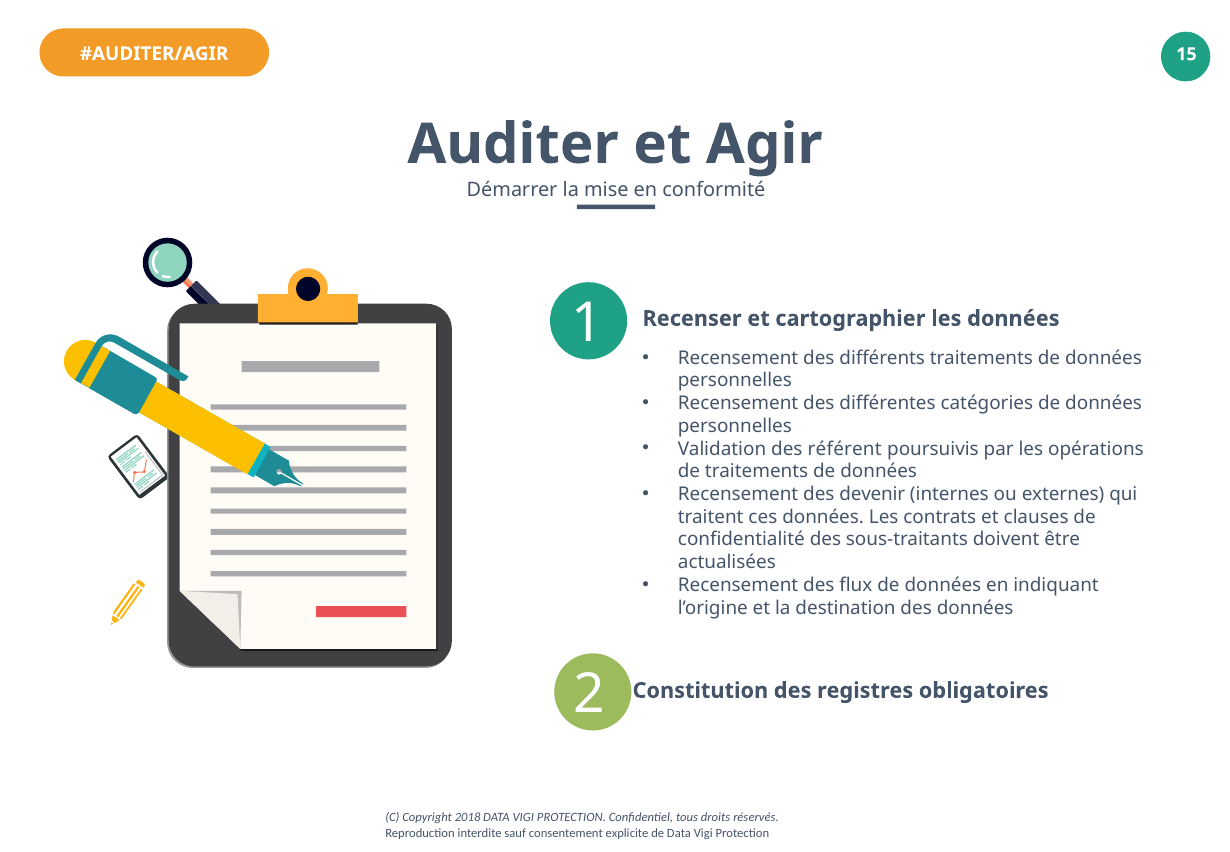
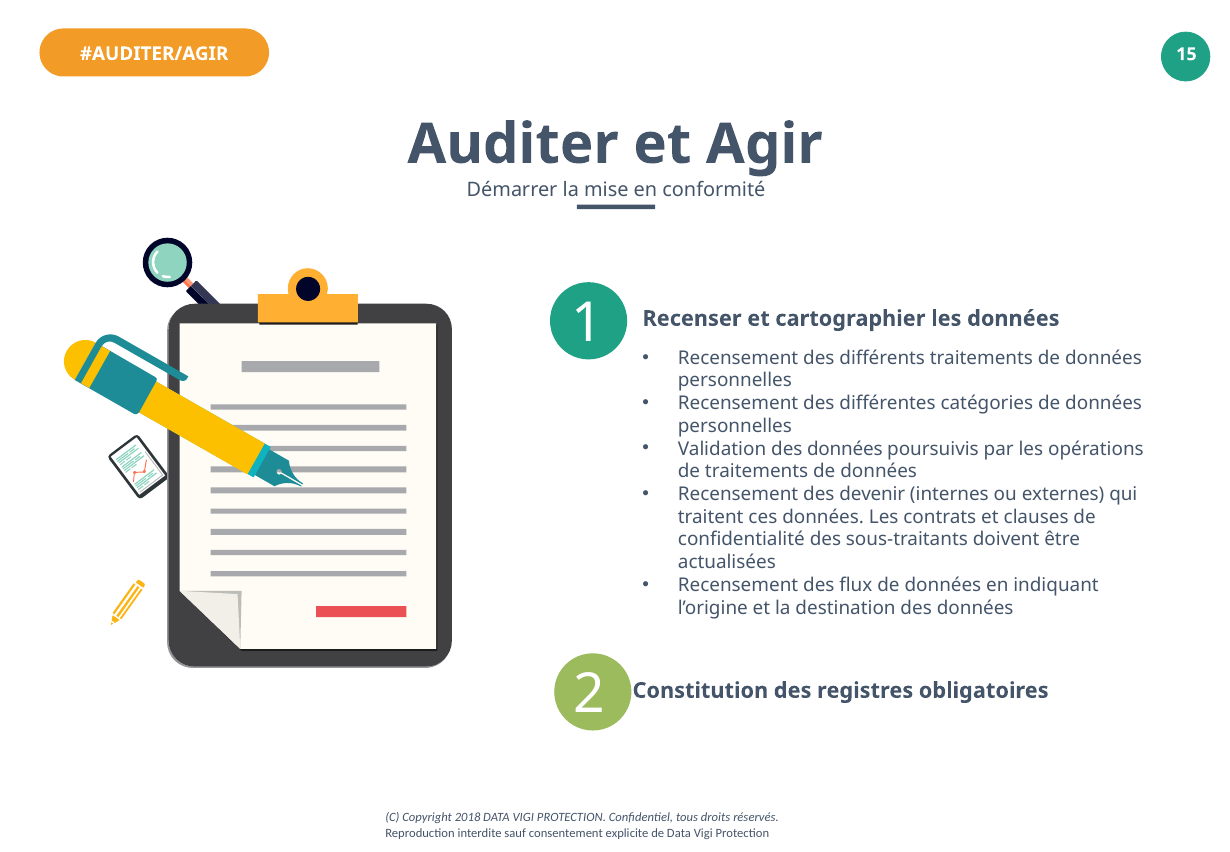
Validation des référent: référent -> données (845, 449)
